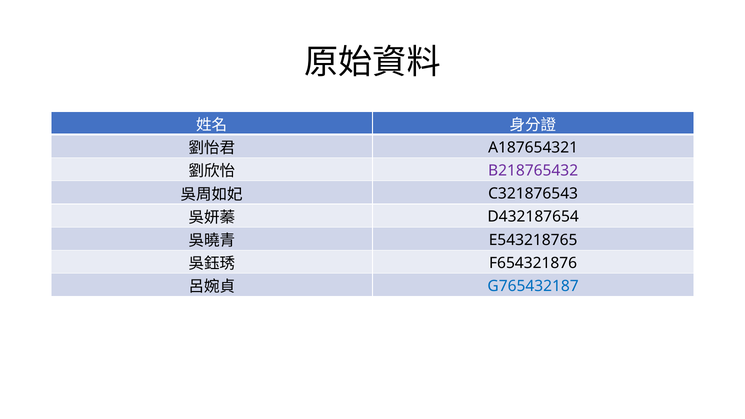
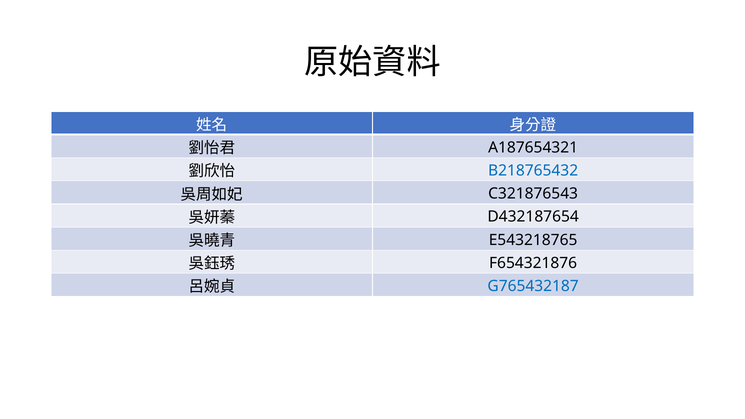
B218765432 colour: purple -> blue (533, 171)
